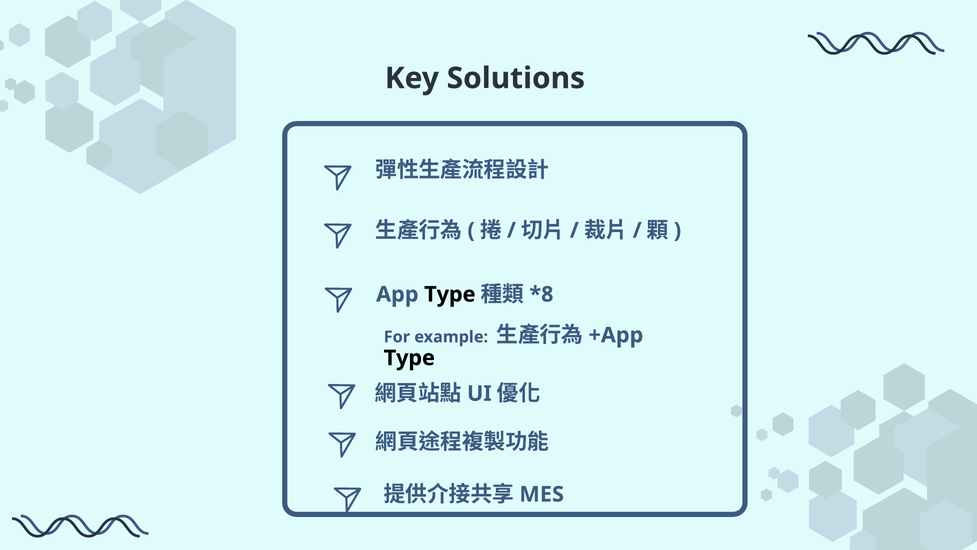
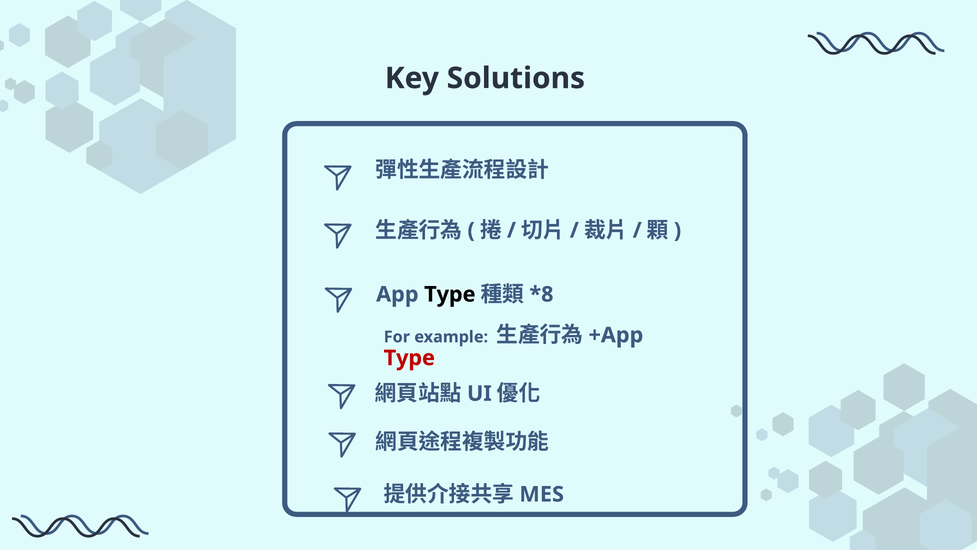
Type colour: black -> red (409, 358)
